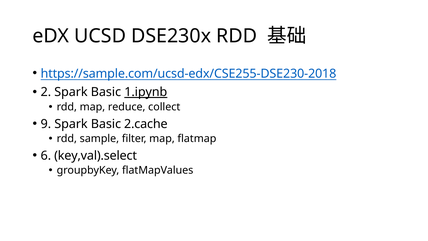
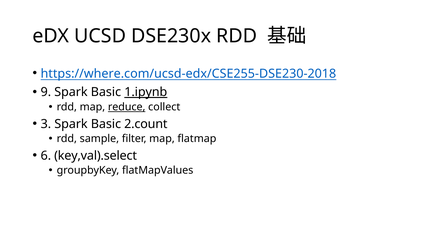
https://sample.com/ucsd-edx/CSE255-DSE230-2018: https://sample.com/ucsd-edx/CSE255-DSE230-2018 -> https://where.com/ucsd-edx/CSE255-DSE230-2018 (188, 74)
2: 2 -> 9 (46, 92)
reduce underline: none -> present (127, 107)
9: 9 -> 3 (46, 124)
2.cache: 2.cache -> 2.count (146, 124)
